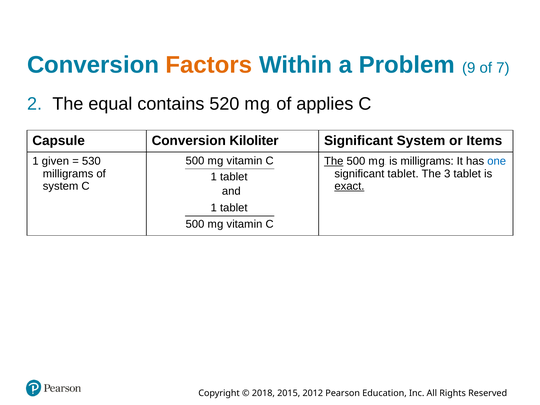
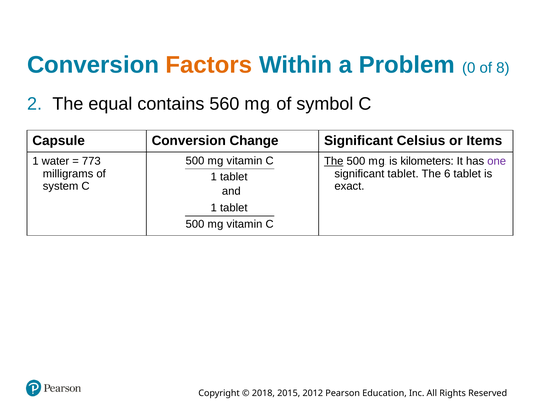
9: 9 -> 0 (469, 68)
7: 7 -> 8 (503, 68)
520: 520 -> 560 (224, 104)
applies: applies -> symbol (325, 104)
Kiloliter: Kiloliter -> Change (254, 141)
Significant System: System -> Celsius (421, 141)
given: given -> water (55, 161)
530: 530 -> 773 (91, 161)
is milligrams: milligrams -> kilometers (427, 161)
one colour: blue -> purple (497, 161)
3: 3 -> 6 (447, 174)
exact underline: present -> none (349, 186)
